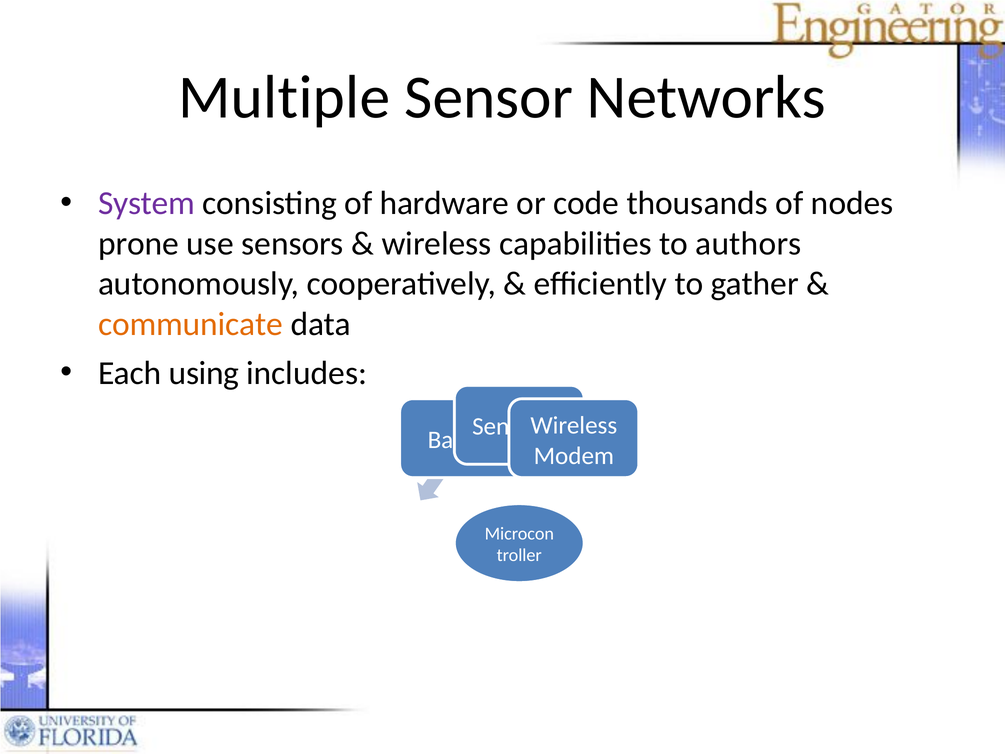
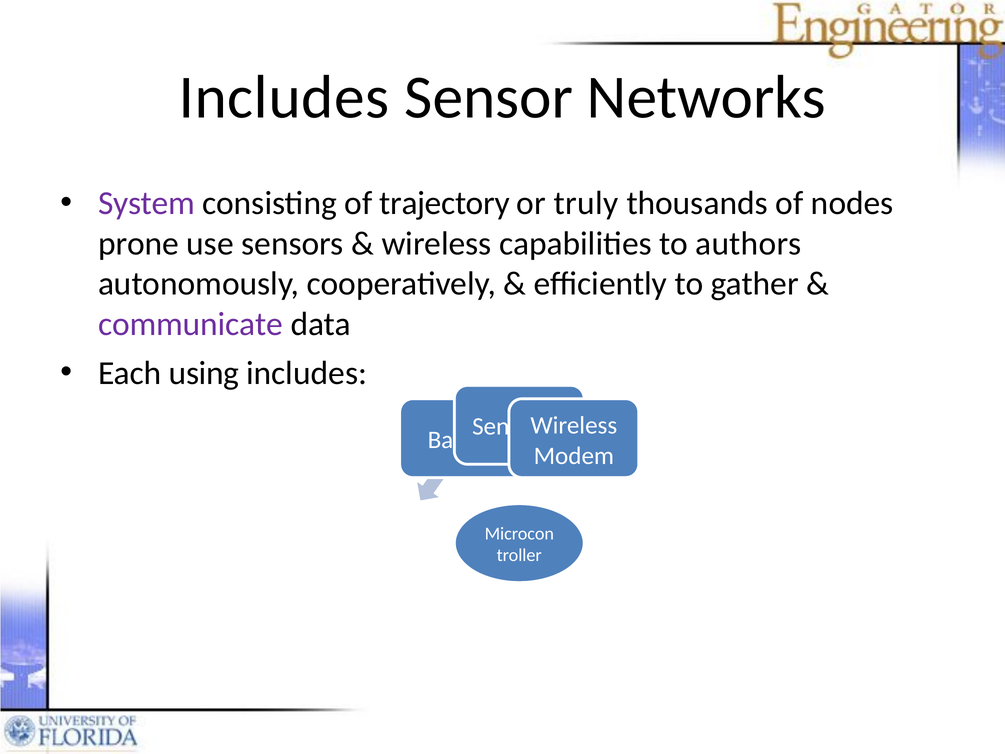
Multiple: Multiple -> Includes (284, 97)
hardware: hardware -> trajectory (445, 203)
code: code -> truly (586, 203)
communicate colour: orange -> purple (191, 324)
